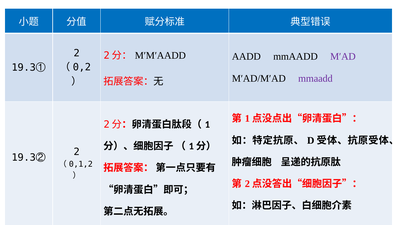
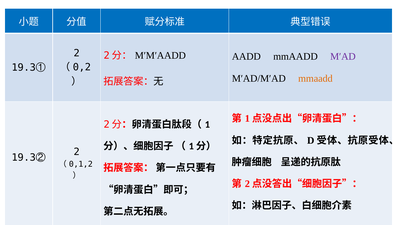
mmaadd colour: purple -> orange (315, 79)
